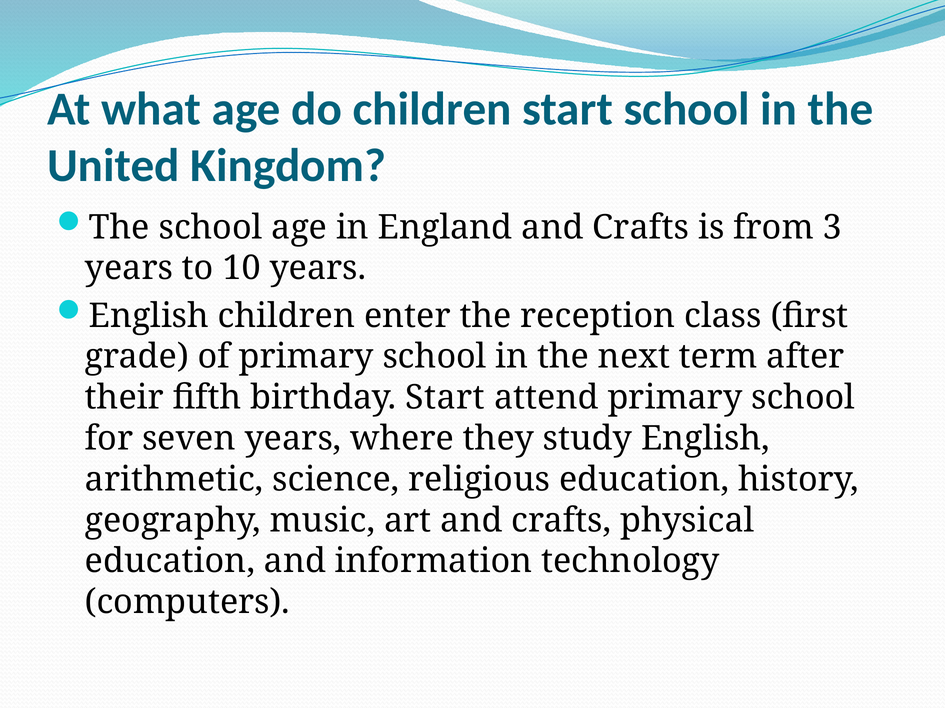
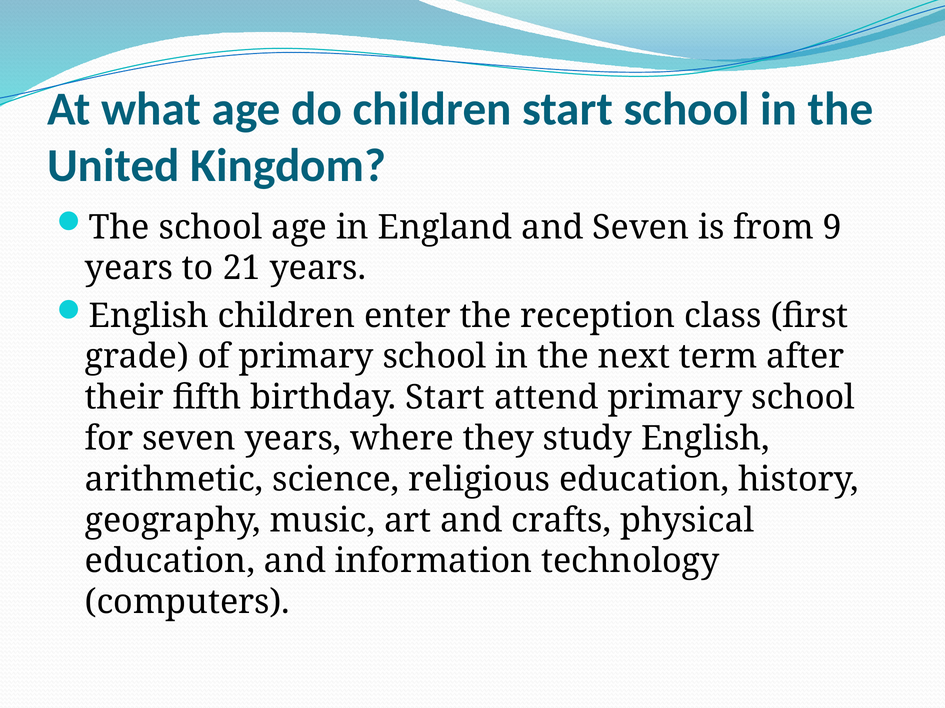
England and Crafts: Crafts -> Seven (641, 228)
3: 3 -> 9 (832, 228)
10: 10 -> 21 (242, 268)
